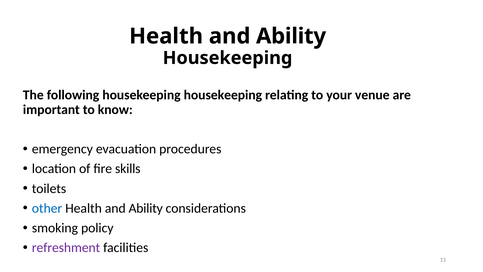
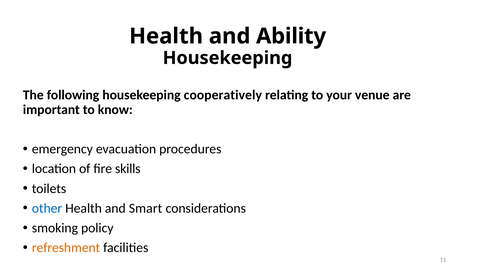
housekeeping housekeeping: housekeeping -> cooperatively (223, 95)
Ability: Ability -> Smart (146, 208)
refreshment colour: purple -> orange (66, 247)
